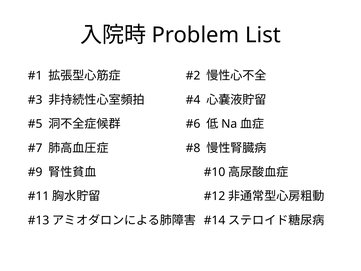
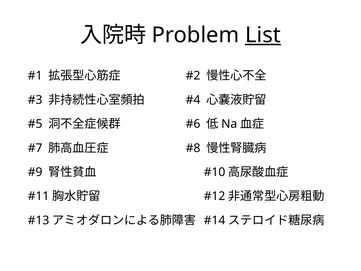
List underline: none -> present (263, 35)
